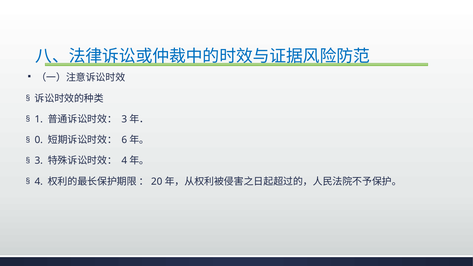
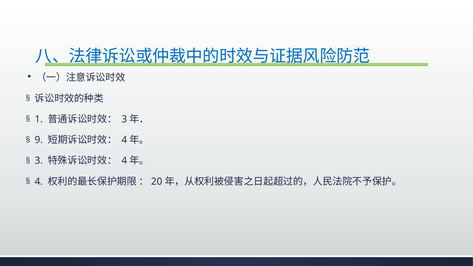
0: 0 -> 9 (39, 140)
6: 6 -> 4 (124, 140)
